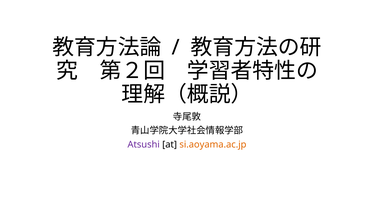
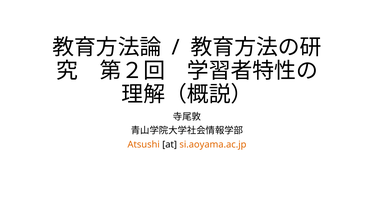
Atsushi colour: purple -> orange (144, 145)
